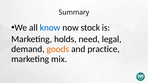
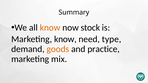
know colour: blue -> orange (50, 28)
Marketing holds: holds -> know (65, 39)
legal: legal -> type (112, 39)
